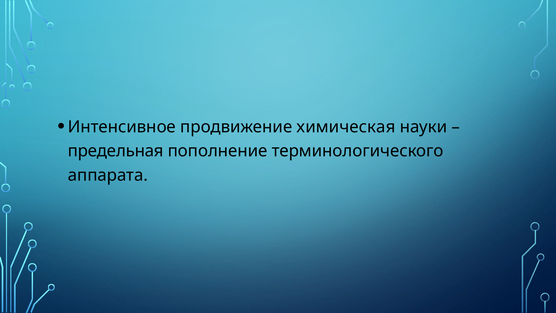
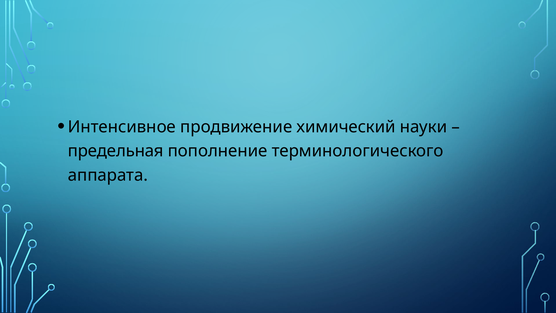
химическая: химическая -> химический (346, 127)
